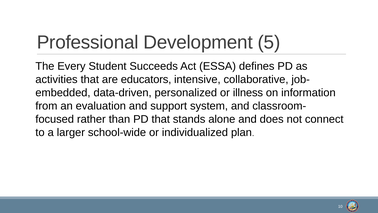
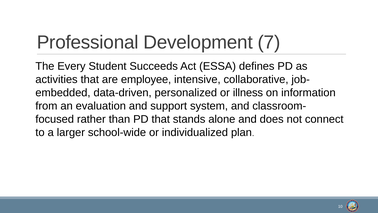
5: 5 -> 7 (269, 42)
educators: educators -> employee (146, 79)
